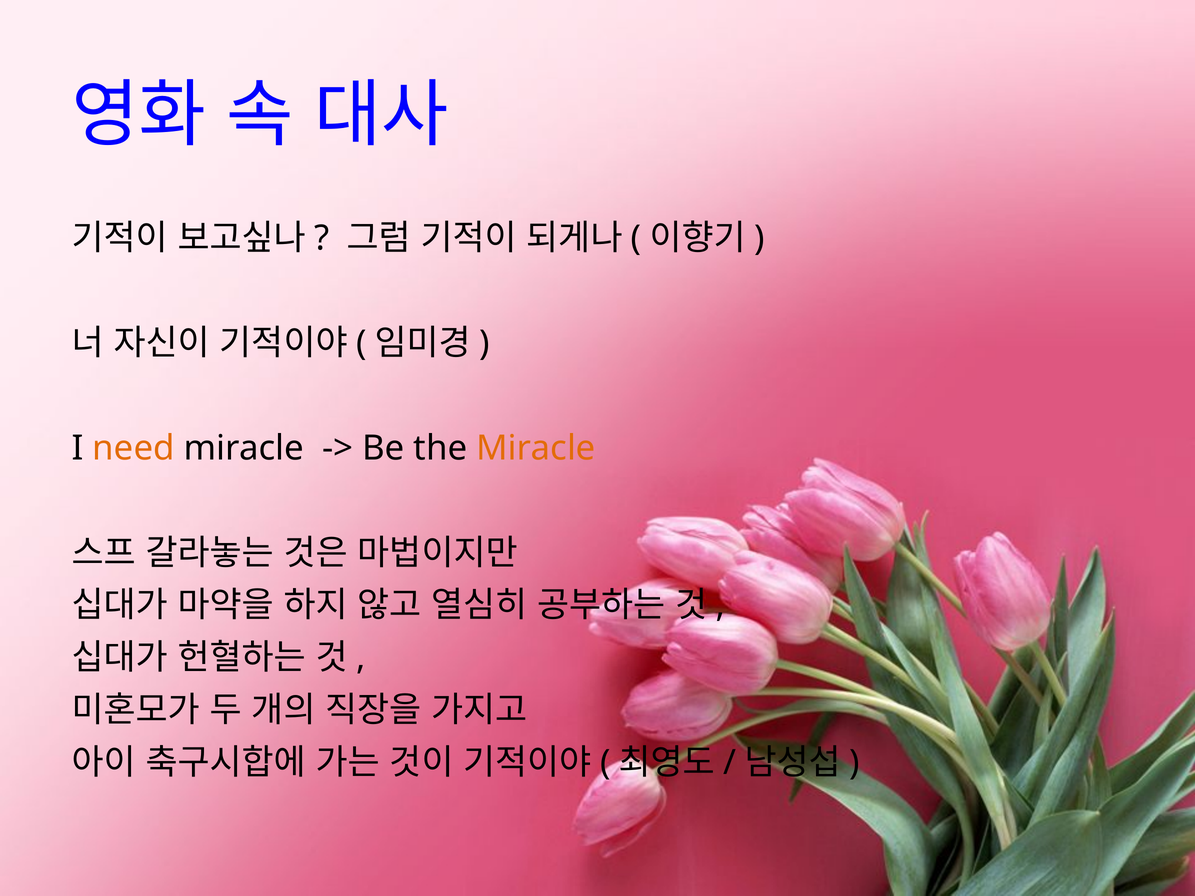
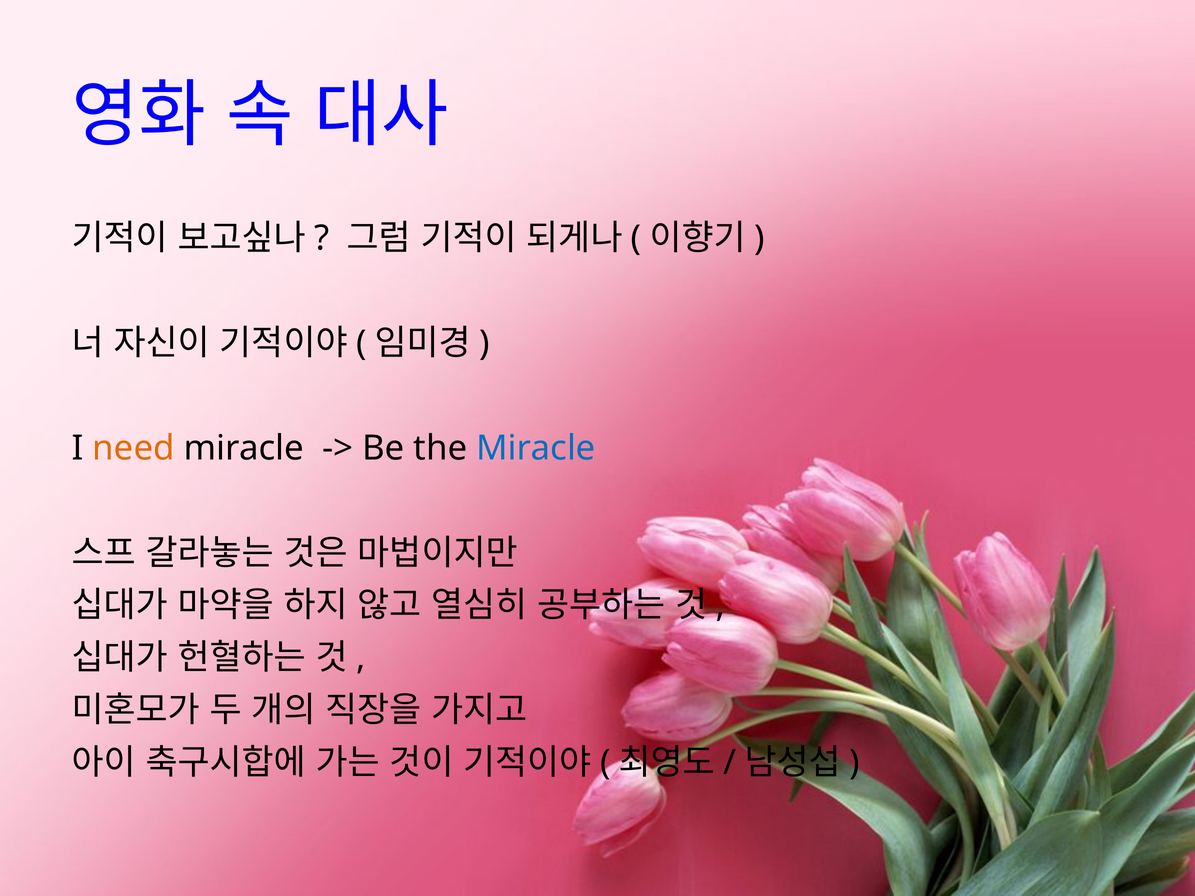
Miracle colour: orange -> blue (536, 448)
